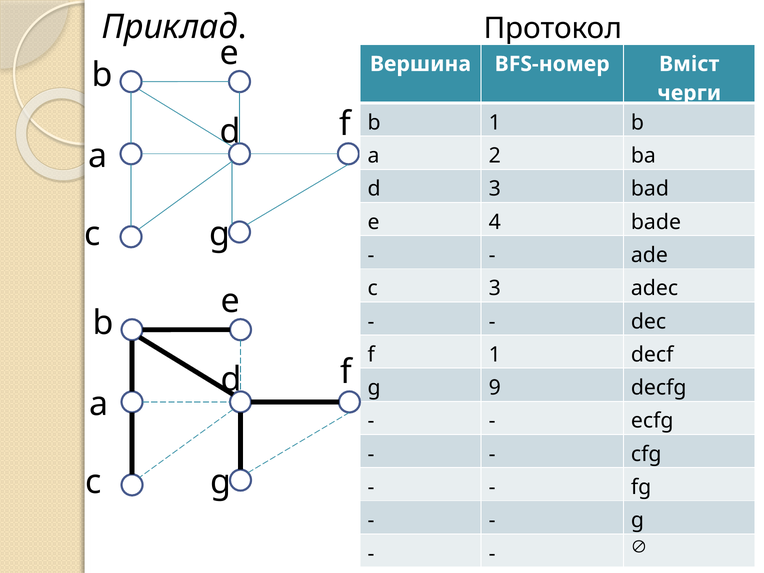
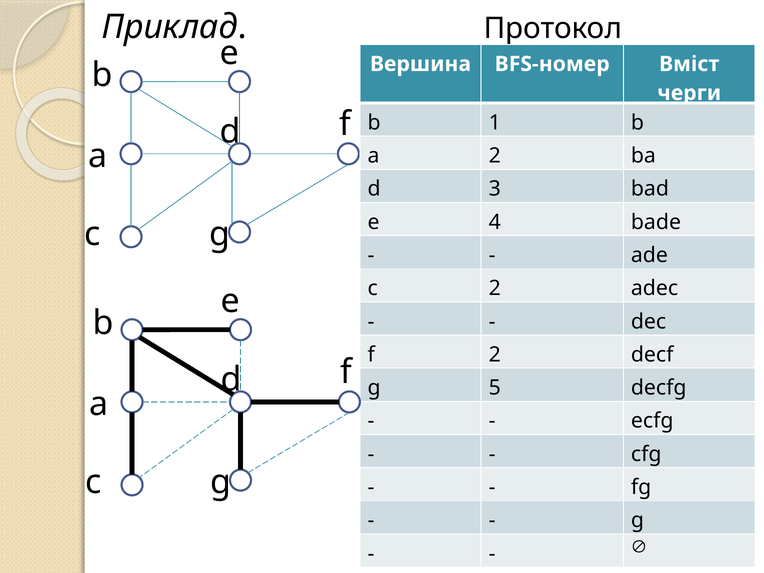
c 3: 3 -> 2 (495, 288)
f 1: 1 -> 2 (495, 355)
9: 9 -> 5 (495, 388)
